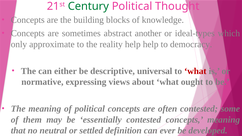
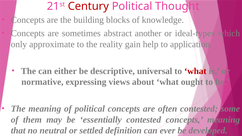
Century colour: green -> red (88, 6)
reality help: help -> gain (133, 44)
democracy: democracy -> application (191, 44)
